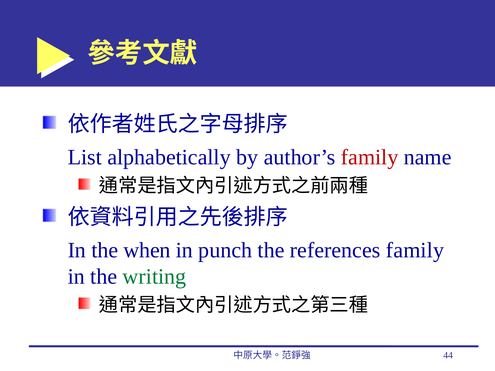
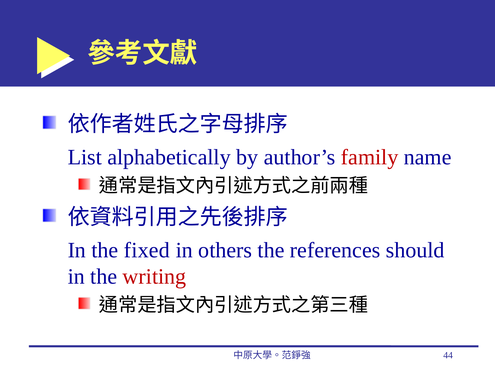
when: when -> fixed (147, 250)
punch: punch -> others (225, 250)
references family: family -> should (415, 250)
writing colour: green -> red (154, 277)
